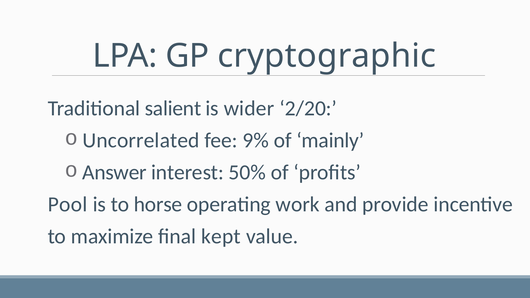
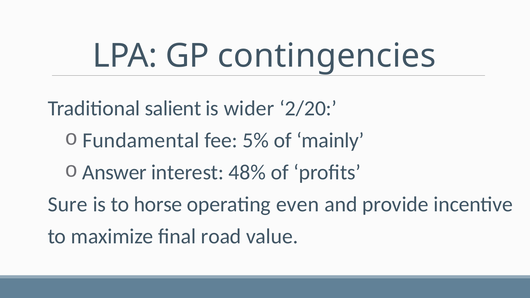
cryptographic: cryptographic -> contingencies (327, 56)
Uncorrelated: Uncorrelated -> Fundamental (141, 141)
9%: 9% -> 5% (256, 141)
50%: 50% -> 48% (247, 173)
Pool: Pool -> Sure (68, 205)
work: work -> even (298, 205)
kept: kept -> road (221, 237)
